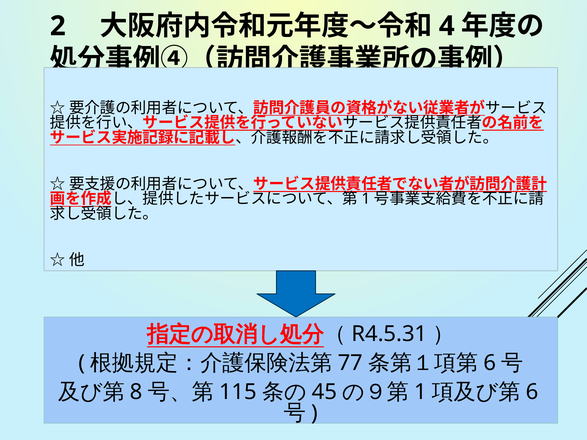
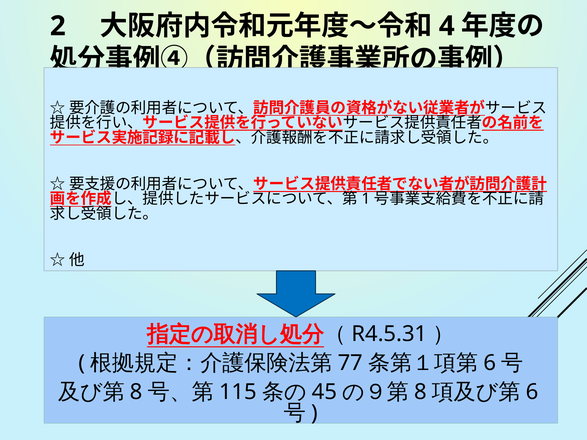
1: 1 -> 8 (420, 392)
